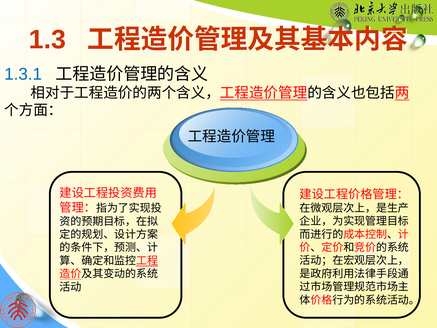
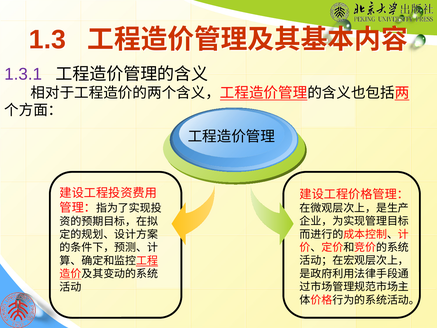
1.3.1 colour: blue -> purple (23, 74)
